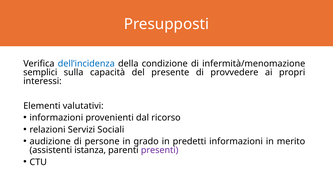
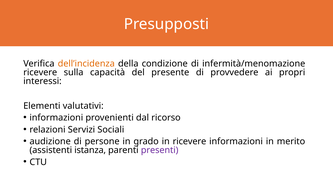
dell’incidenza colour: blue -> orange (86, 64)
semplici: semplici -> ricevere (40, 73)
in predetti: predetti -> ricevere (189, 142)
